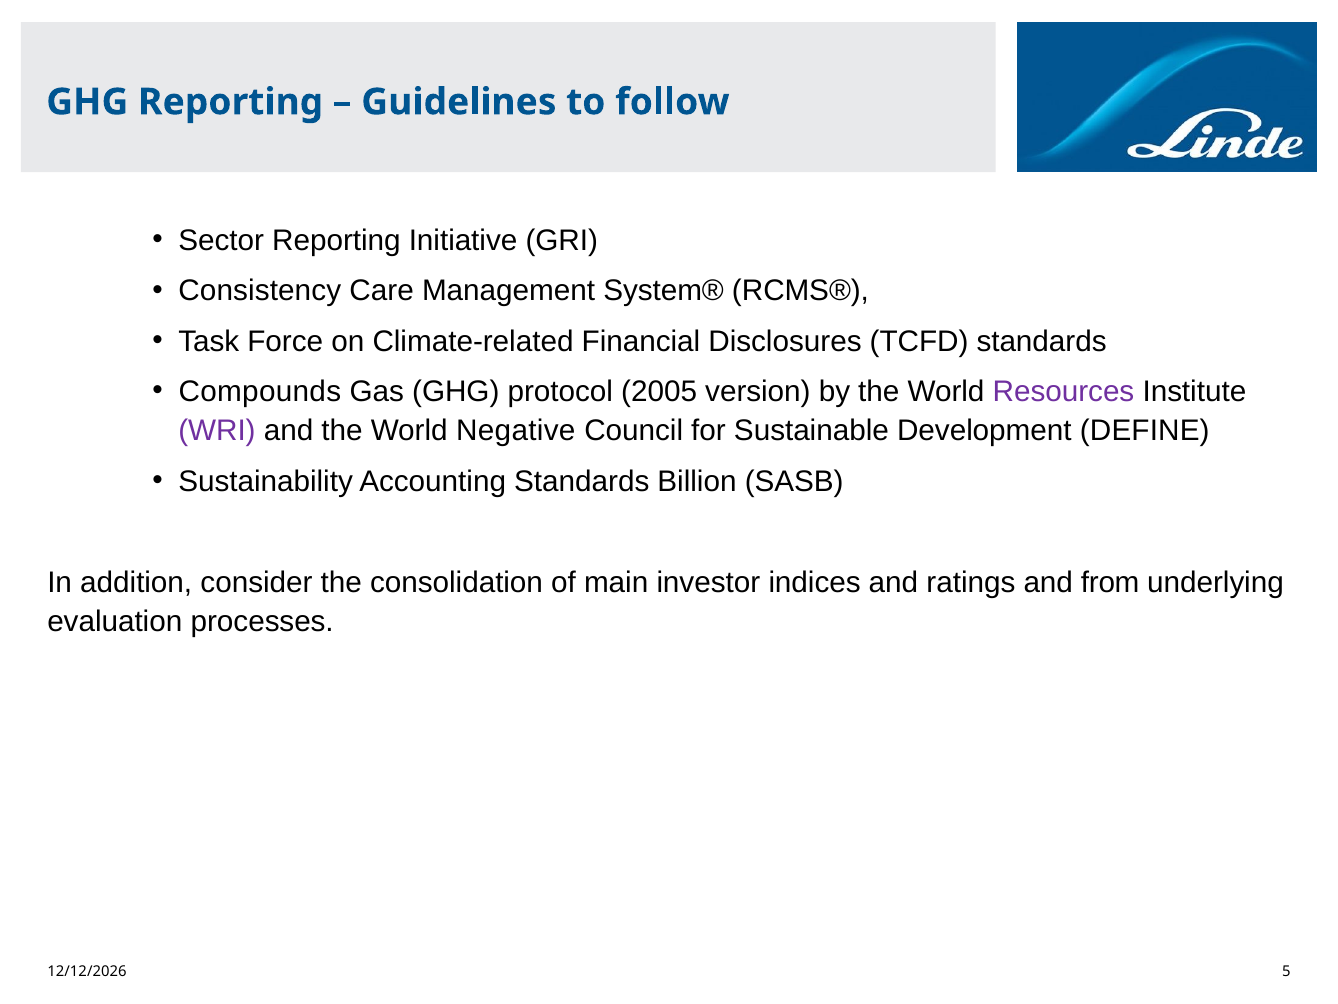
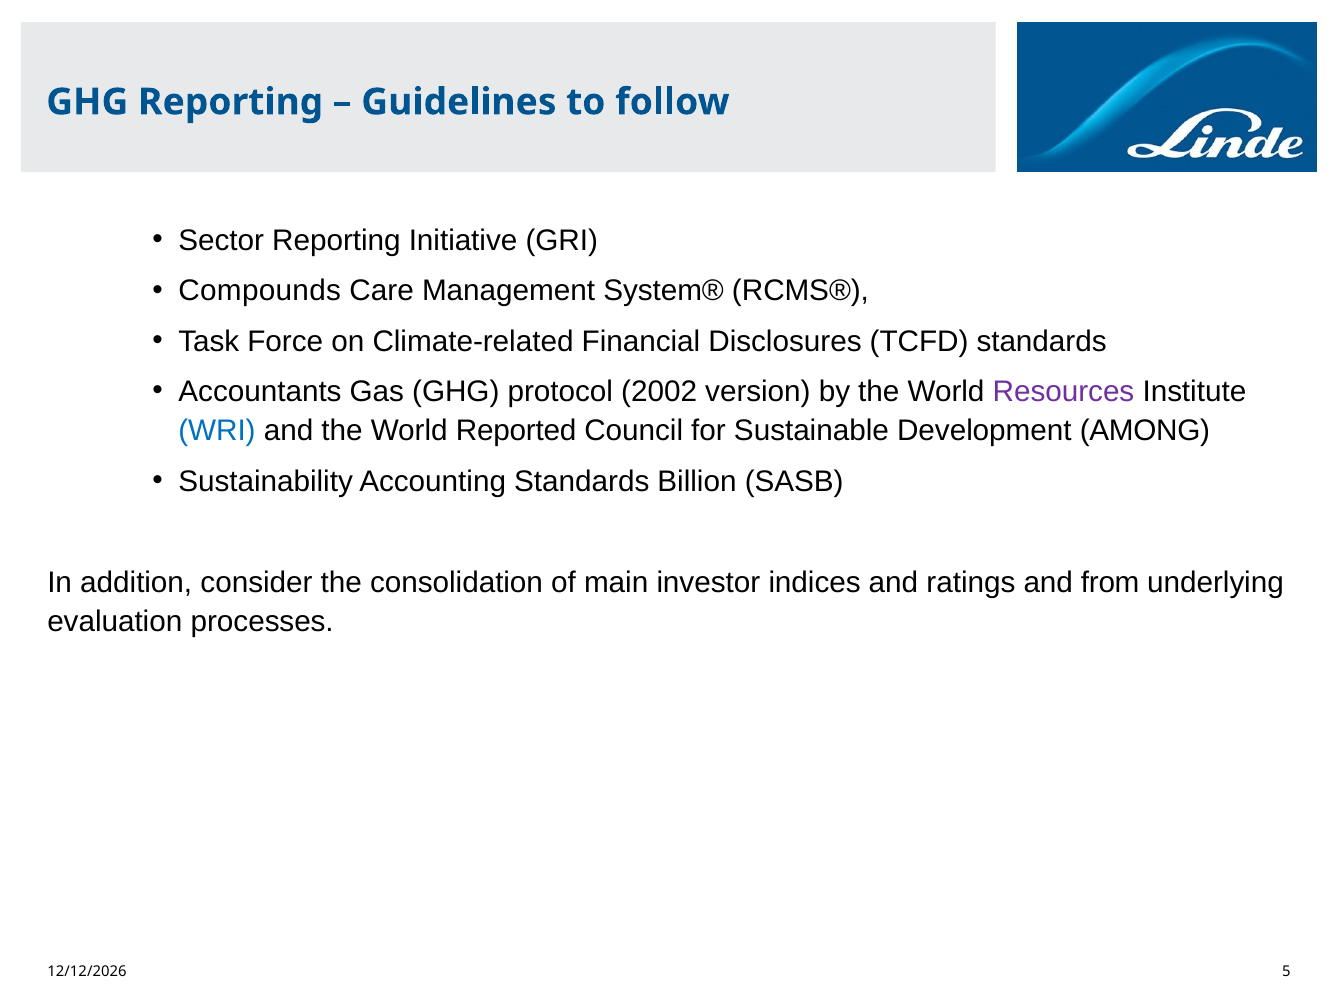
Consistency: Consistency -> Compounds (260, 291)
Compounds: Compounds -> Accountants (260, 392)
2005: 2005 -> 2002 (659, 392)
WRI colour: purple -> blue (217, 431)
Negative: Negative -> Reported (516, 431)
DEFINE: DEFINE -> AMONG (1145, 431)
